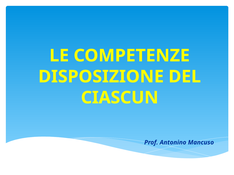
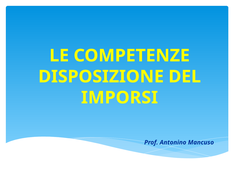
CIASCUN: CIASCUN -> IMPORSI (120, 98)
